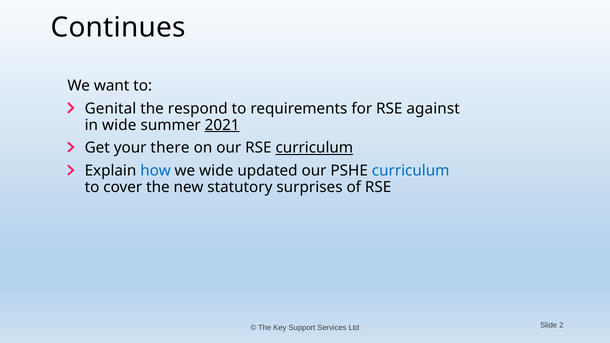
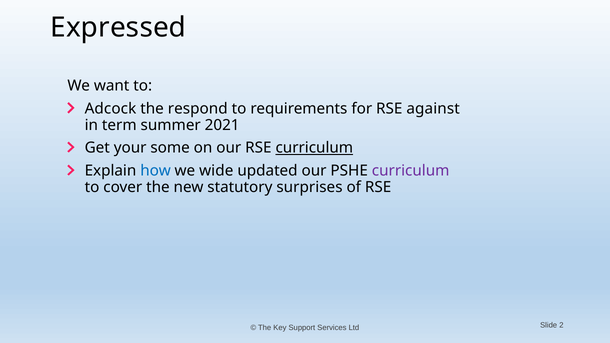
Continues: Continues -> Expressed (118, 28)
Genital: Genital -> Adcock (110, 109)
in wide: wide -> term (119, 125)
2021 underline: present -> none (222, 125)
there: there -> some (170, 148)
curriculum colour: blue -> purple (411, 171)
